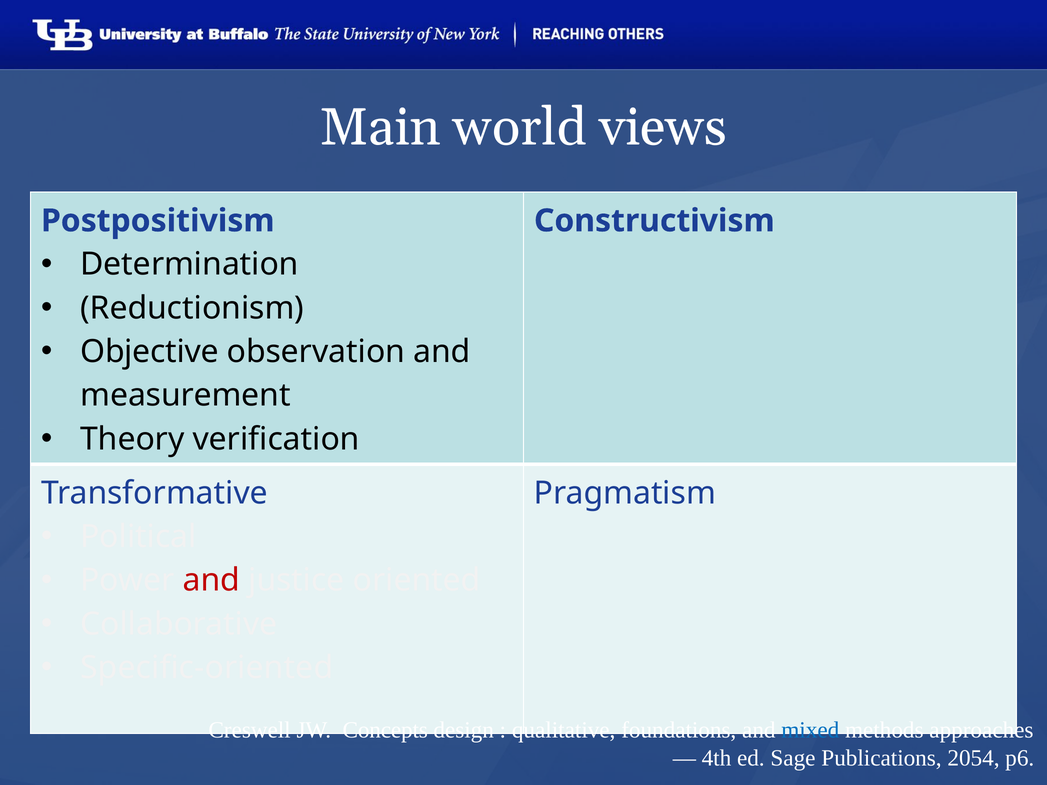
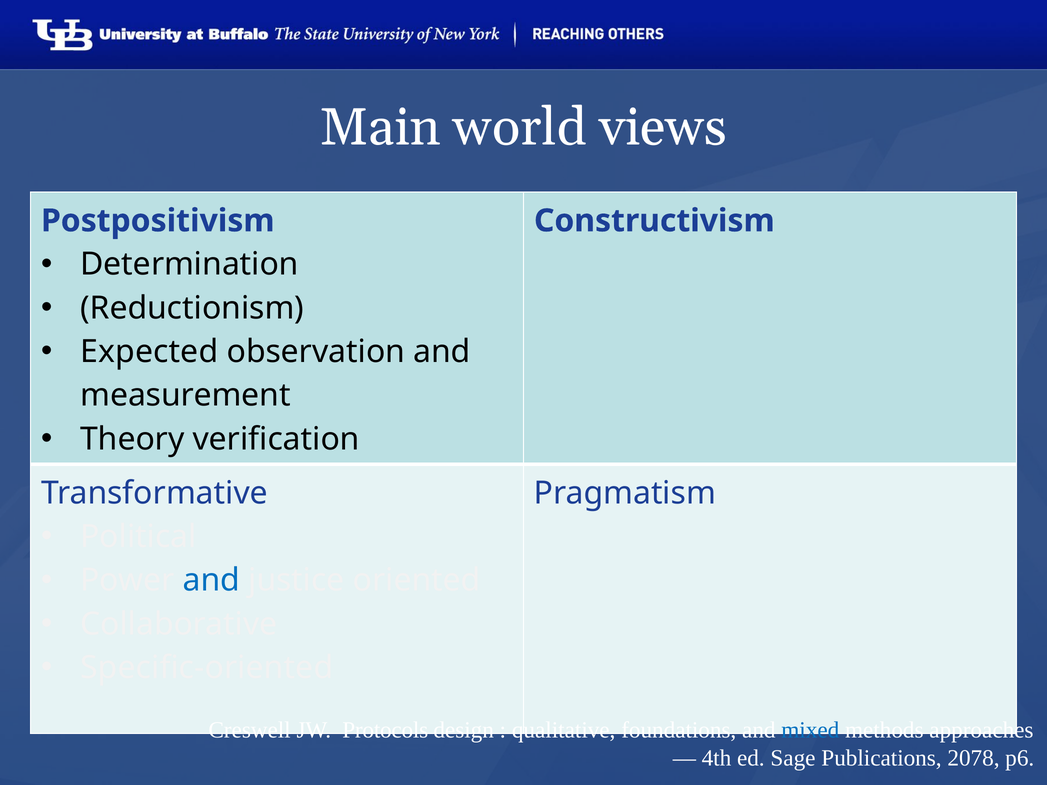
Objective: Objective -> Expected (149, 352)
and colour: red -> blue (211, 581)
Concepts: Concepts -> Protocols (385, 730)
2054: 2054 -> 2078 (974, 758)
